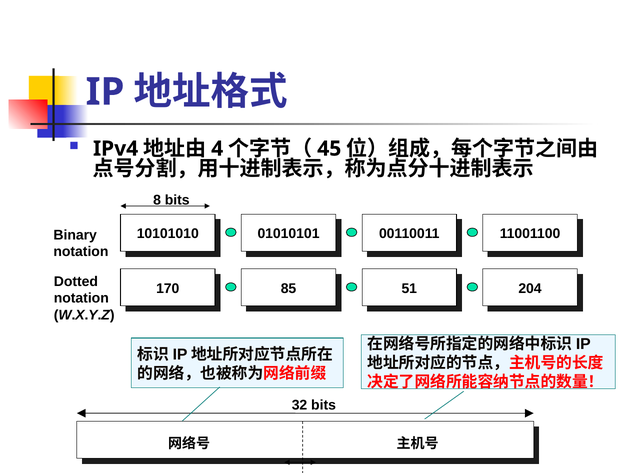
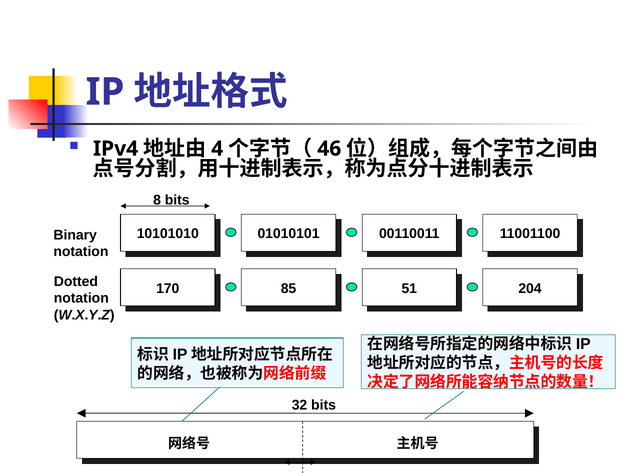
45: 45 -> 46 (329, 149)
